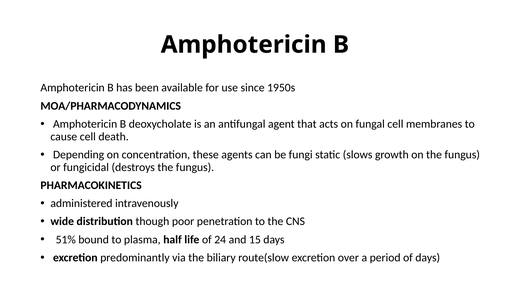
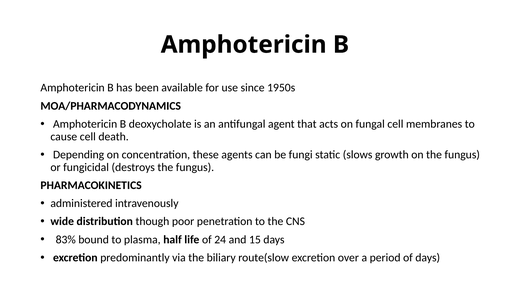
51%: 51% -> 83% (66, 239)
